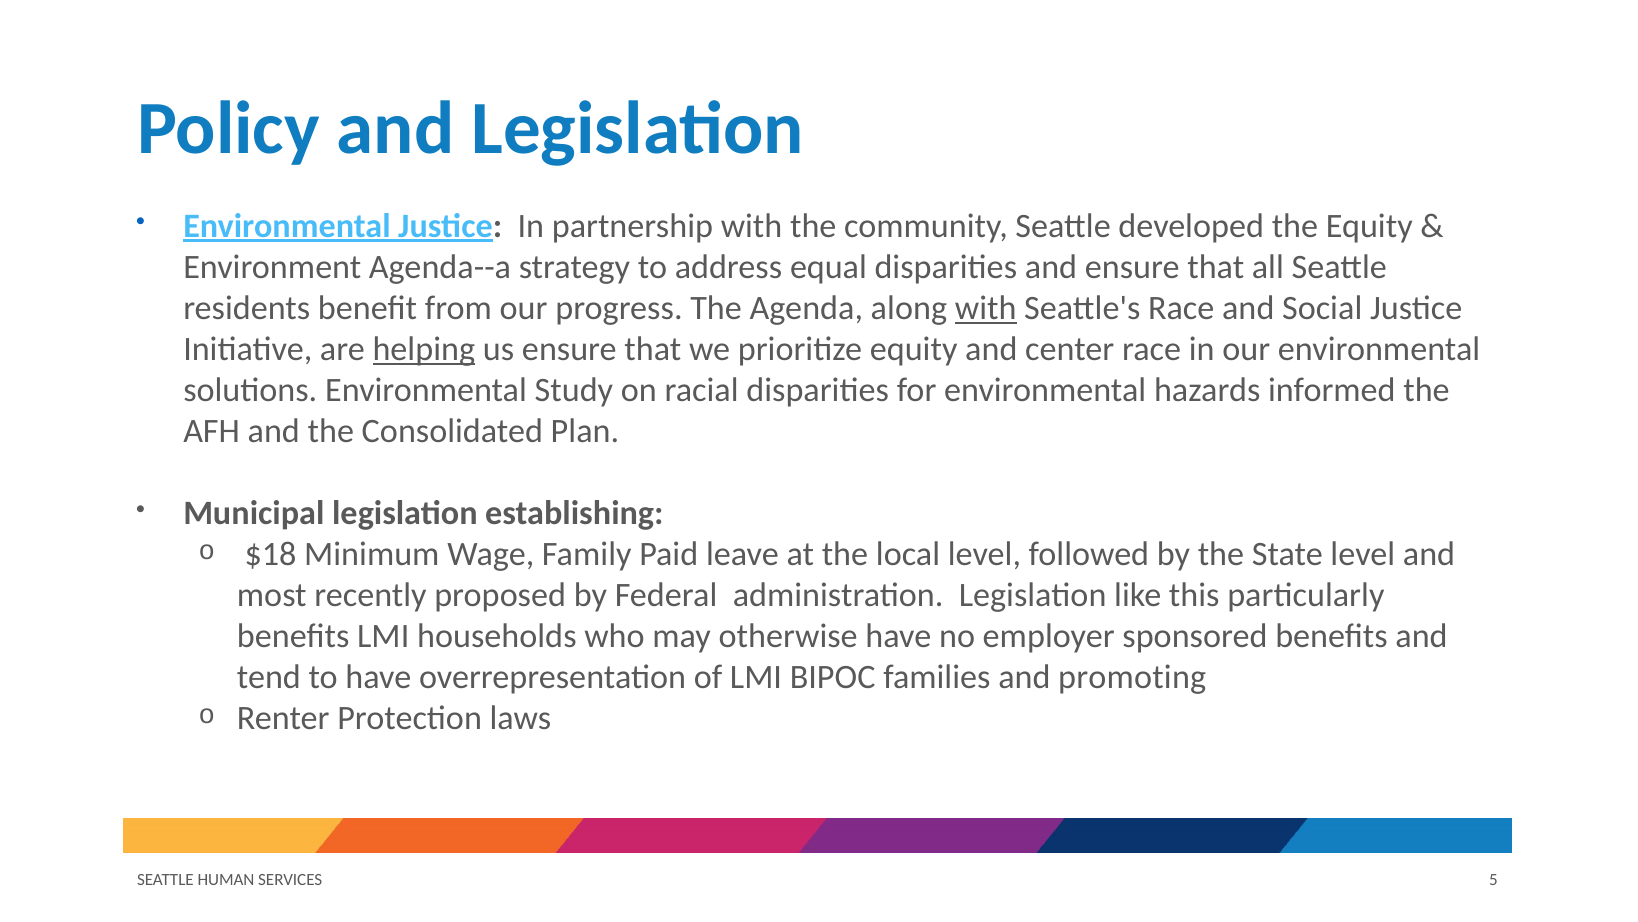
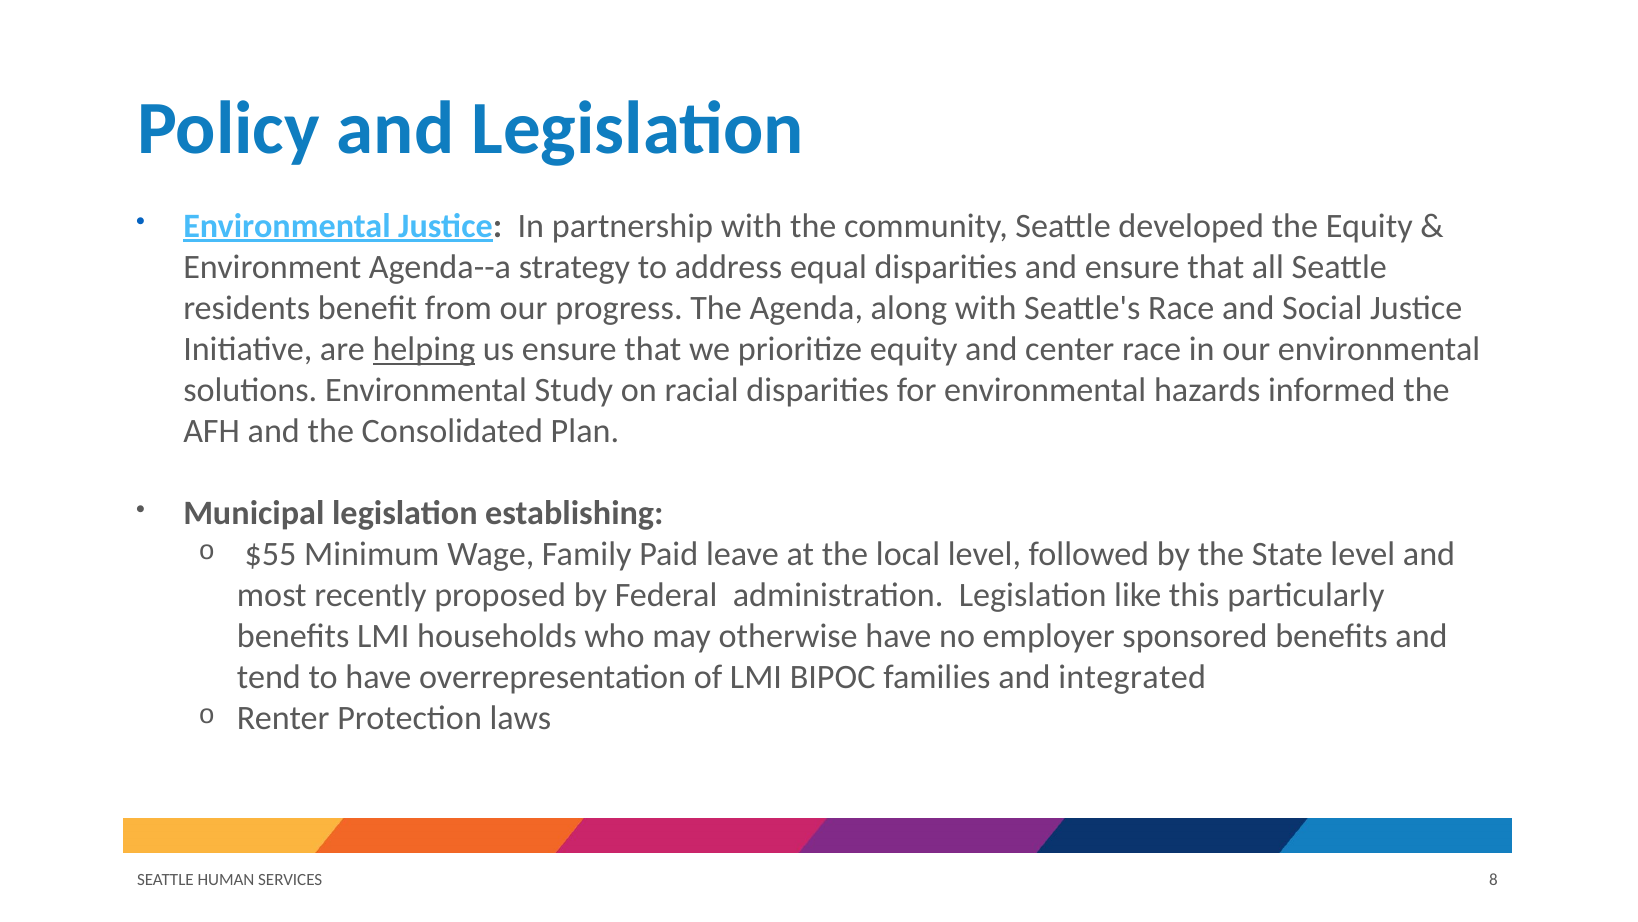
with underline: present -> none (986, 308)
$18: $18 -> $55 (271, 554)
promoting: promoting -> integrated (1132, 677)
5: 5 -> 8 (1493, 880)
